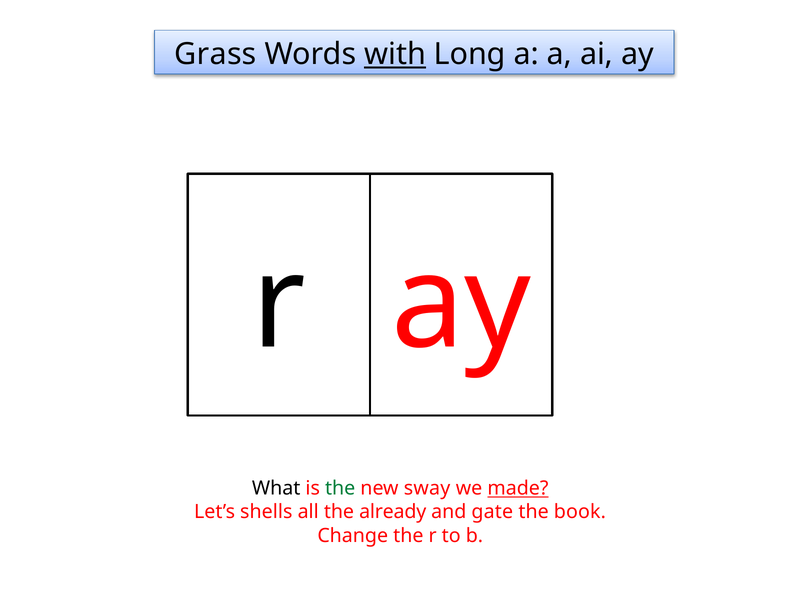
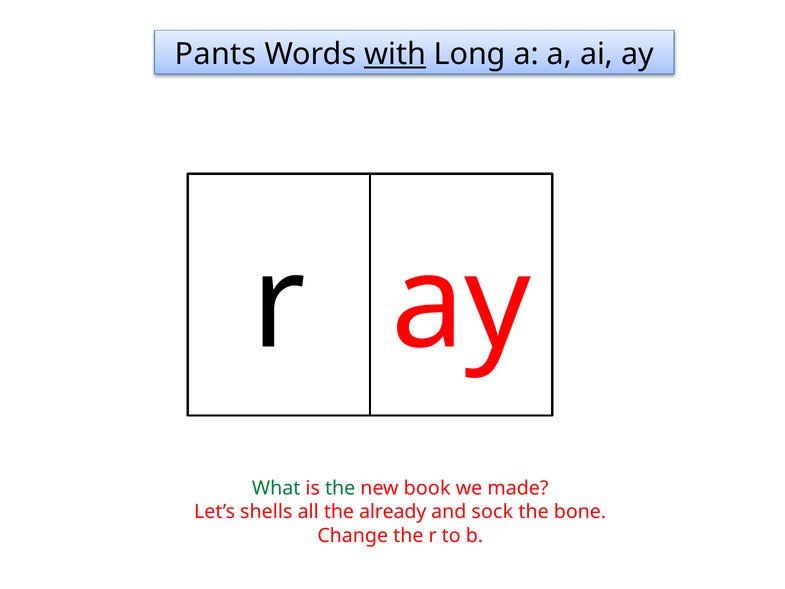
Grass: Grass -> Pants (216, 54)
What colour: black -> green (276, 488)
sway: sway -> book (427, 488)
made underline: present -> none (518, 488)
gate: gate -> sock (492, 512)
book: book -> bone (580, 512)
